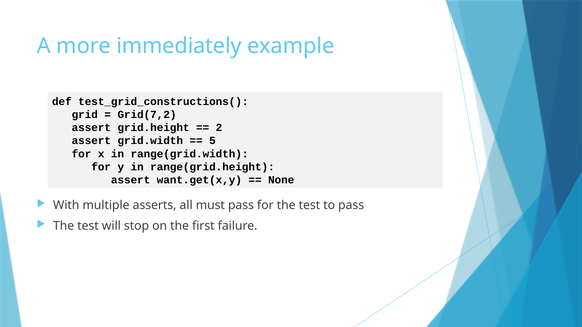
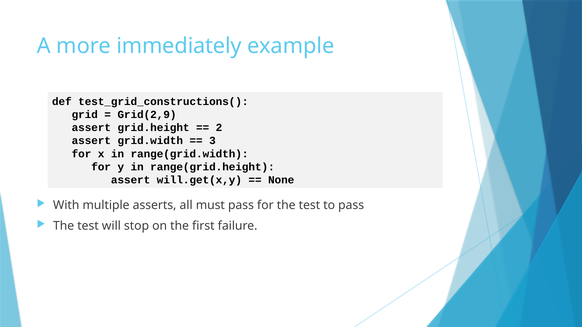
Grid(7,2: Grid(7,2 -> Grid(2,9 (147, 115)
5: 5 -> 3 (212, 141)
want.get(x,y: want.get(x,y -> will.get(x,y (199, 180)
